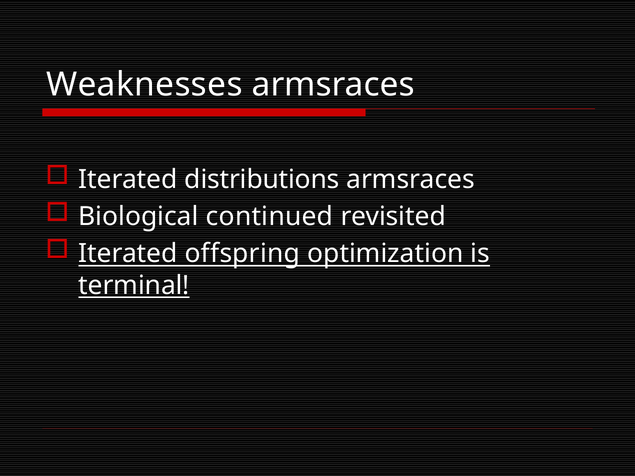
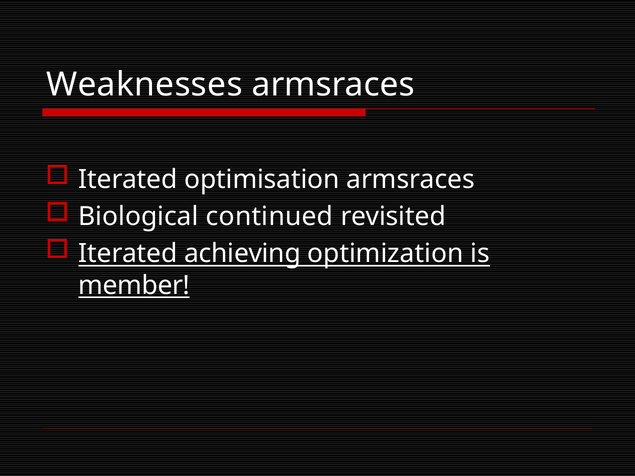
distributions: distributions -> optimisation (262, 180)
offspring: offspring -> achieving (243, 254)
terminal: terminal -> member (134, 285)
